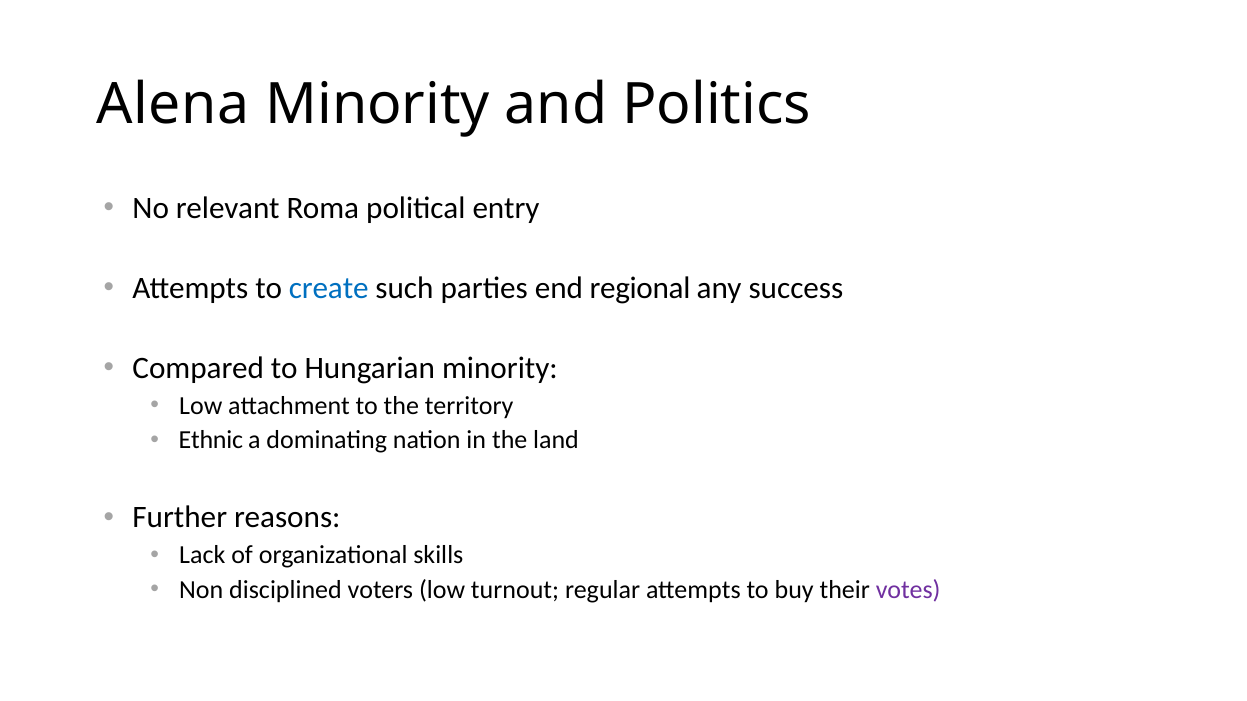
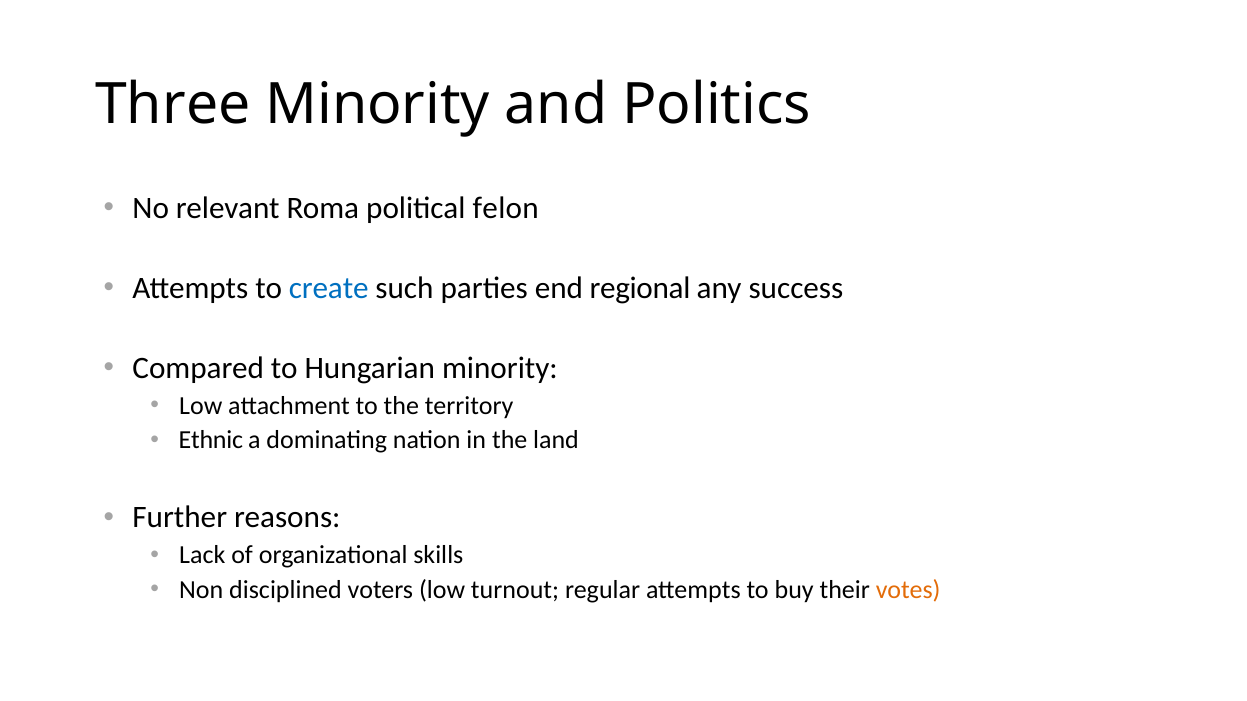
Alena: Alena -> Three (173, 105)
entry: entry -> felon (506, 208)
votes colour: purple -> orange (908, 590)
